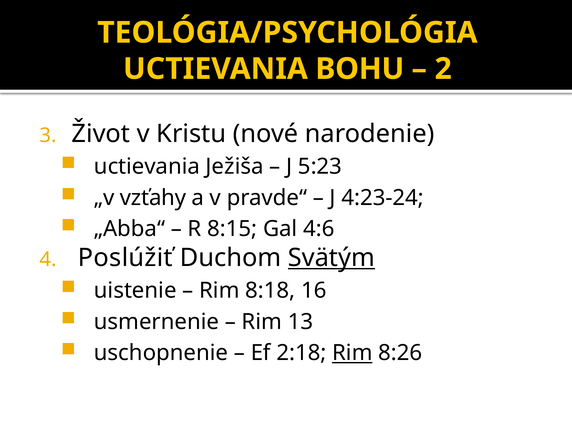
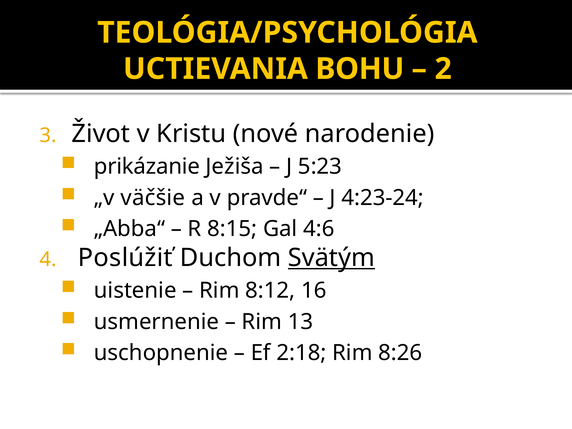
uctievania: uctievania -> prikázanie (147, 167)
vzťahy: vzťahy -> väčšie (153, 198)
8:18: 8:18 -> 8:12 (270, 291)
Rim underline: present -> none (352, 353)
